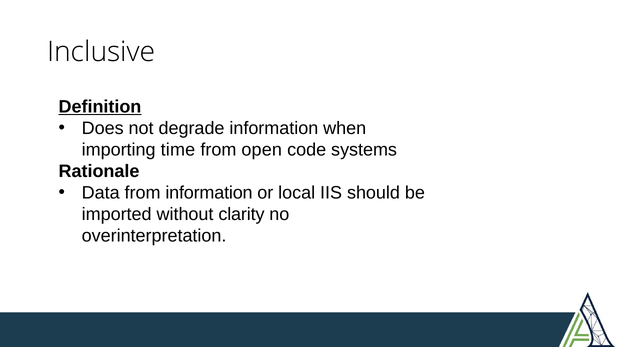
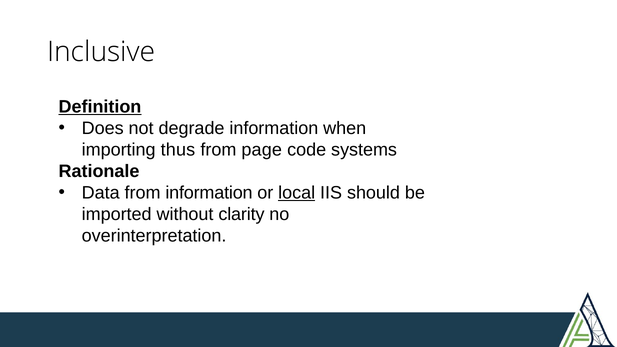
time: time -> thus (178, 150)
open: open -> page (262, 150)
local underline: none -> present (297, 193)
